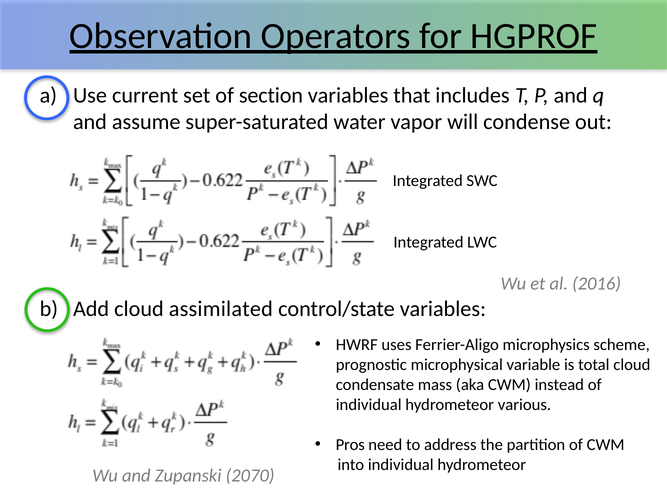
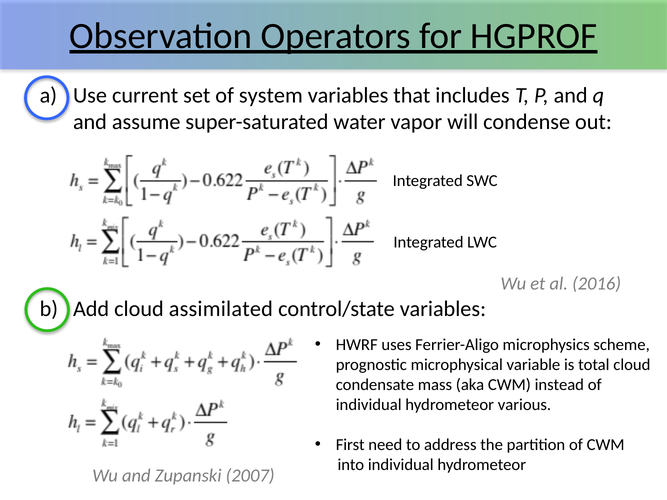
section: section -> system (271, 95)
Pros: Pros -> First (350, 445)
2070: 2070 -> 2007 (250, 476)
